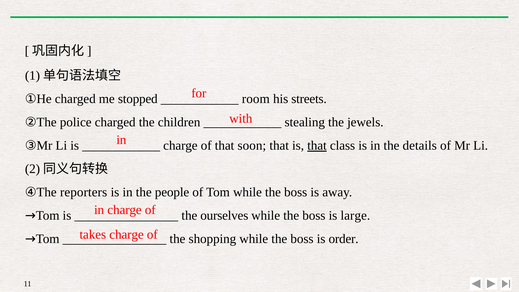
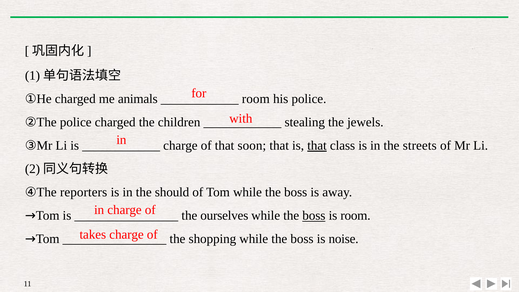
stopped: stopped -> animals (138, 99)
his streets: streets -> police (309, 99)
details: details -> streets (420, 146)
people: people -> should (172, 192)
boss underline: none -> present (314, 216)
is large: large -> room (355, 216)
order: order -> noise (344, 239)
